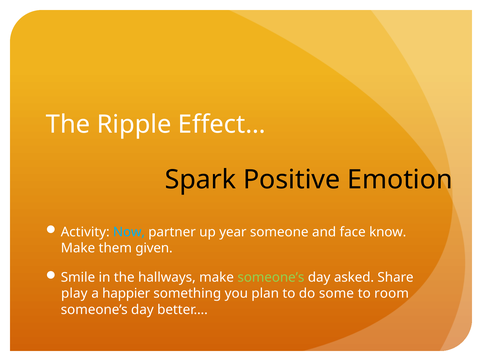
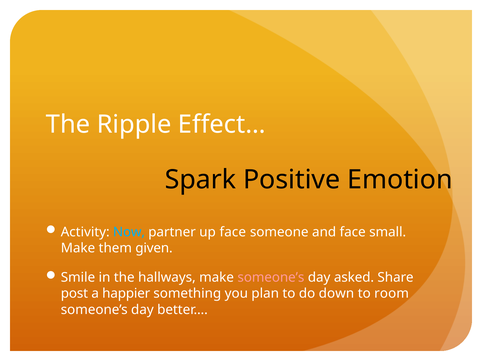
up year: year -> face (233, 232)
know: know -> small (388, 232)
someone’s colour: light green -> pink (271, 278)
play: play -> post (74, 294)
some: some -> down (336, 294)
